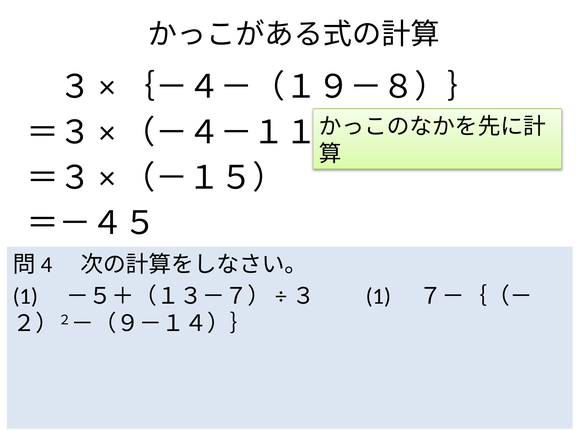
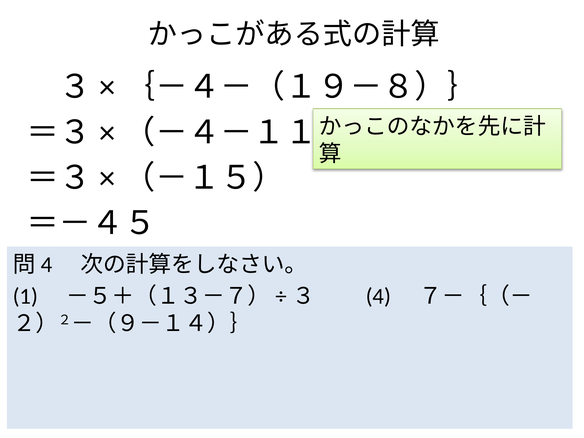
－５＋（１３－７）÷３ 1: 1 -> 4 (378, 296)
